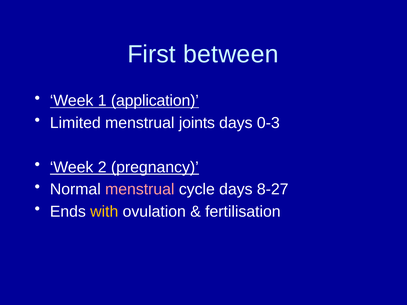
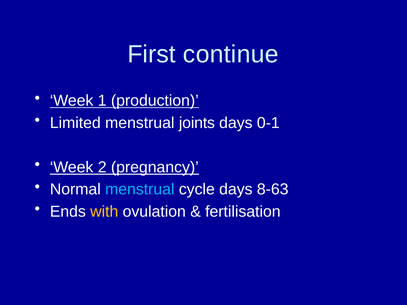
between: between -> continue (231, 54)
application: application -> production (155, 101)
0-3: 0-3 -> 0-1 (268, 123)
menstrual colour: pink -> light blue (140, 190)
8-27: 8-27 -> 8-63 (273, 190)
